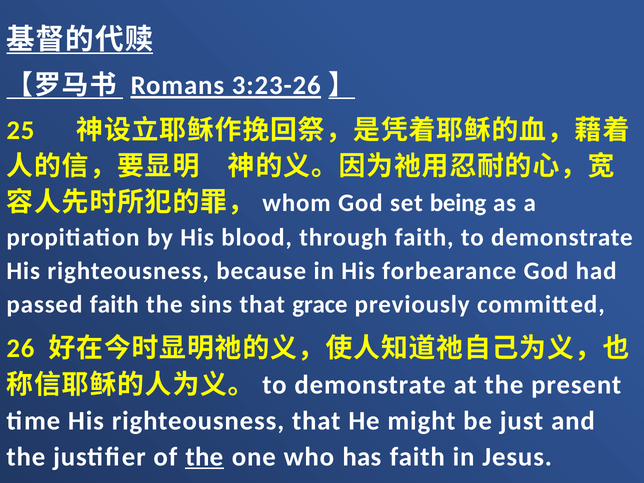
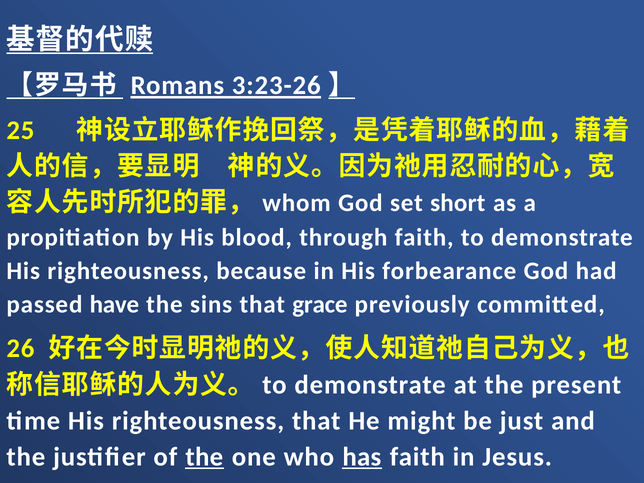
being: being -> short (458, 203)
passed faith: faith -> have (114, 305)
has underline: none -> present (362, 457)
